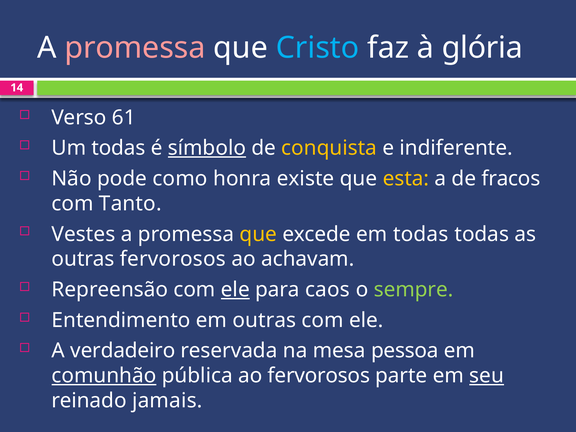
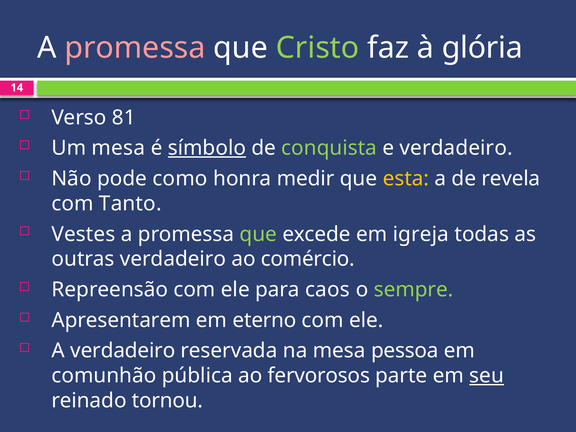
Cristo colour: light blue -> light green (318, 48)
61: 61 -> 81 (124, 118)
Um todas: todas -> mesa (118, 148)
conquista colour: yellow -> light green (329, 148)
e indiferente: indiferente -> verdadeiro (456, 148)
existe: existe -> medir (306, 179)
fracos: fracos -> revela (511, 179)
que colour: yellow -> light green (258, 234)
em todas: todas -> igreja (421, 234)
outras fervorosos: fervorosos -> verdadeiro (173, 259)
achavam: achavam -> comércio (308, 259)
ele underline: present -> none (235, 290)
Entendimento: Entendimento -> Apresentarem (121, 320)
em outras: outras -> eterno (265, 320)
comunhão underline: present -> none (104, 376)
jamais: jamais -> tornou (168, 401)
